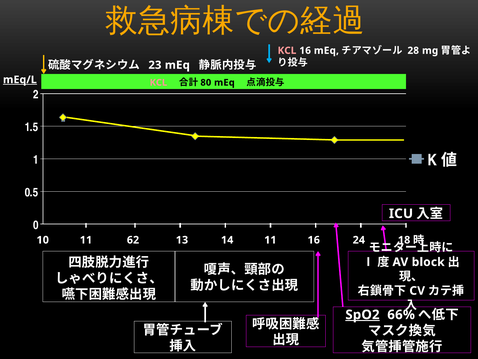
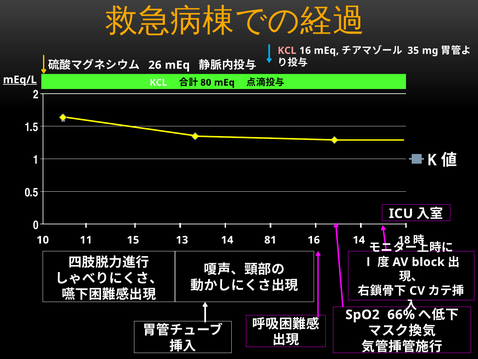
28: 28 -> 35 (413, 50)
23: 23 -> 26 (155, 65)
KCL colour: pink -> white (158, 82)
62: 62 -> 15 (133, 240)
14 11: 11 -> 81 (270, 240)
16 24: 24 -> 14 (359, 240)
SpO2 underline: present -> none (362, 314)
